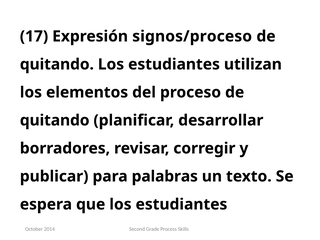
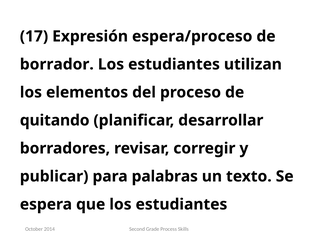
signos/proceso: signos/proceso -> espera/proceso (192, 36)
quitando: quitando -> borrador (57, 64)
